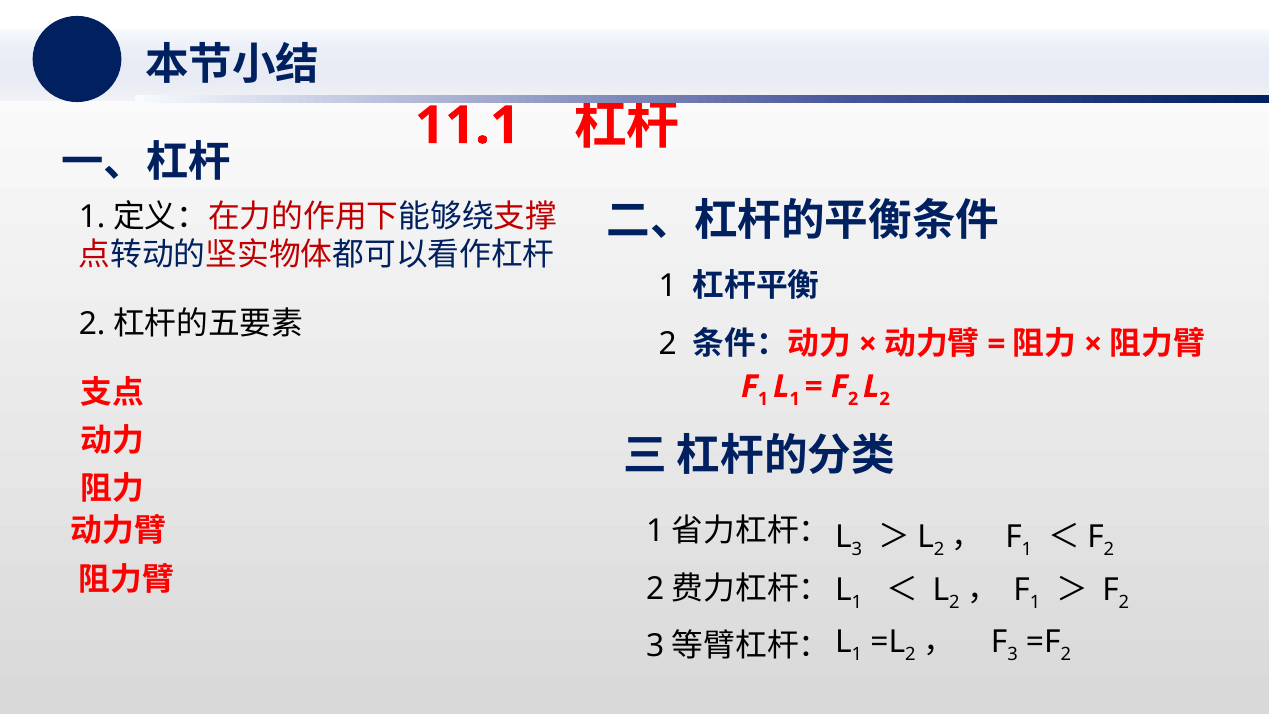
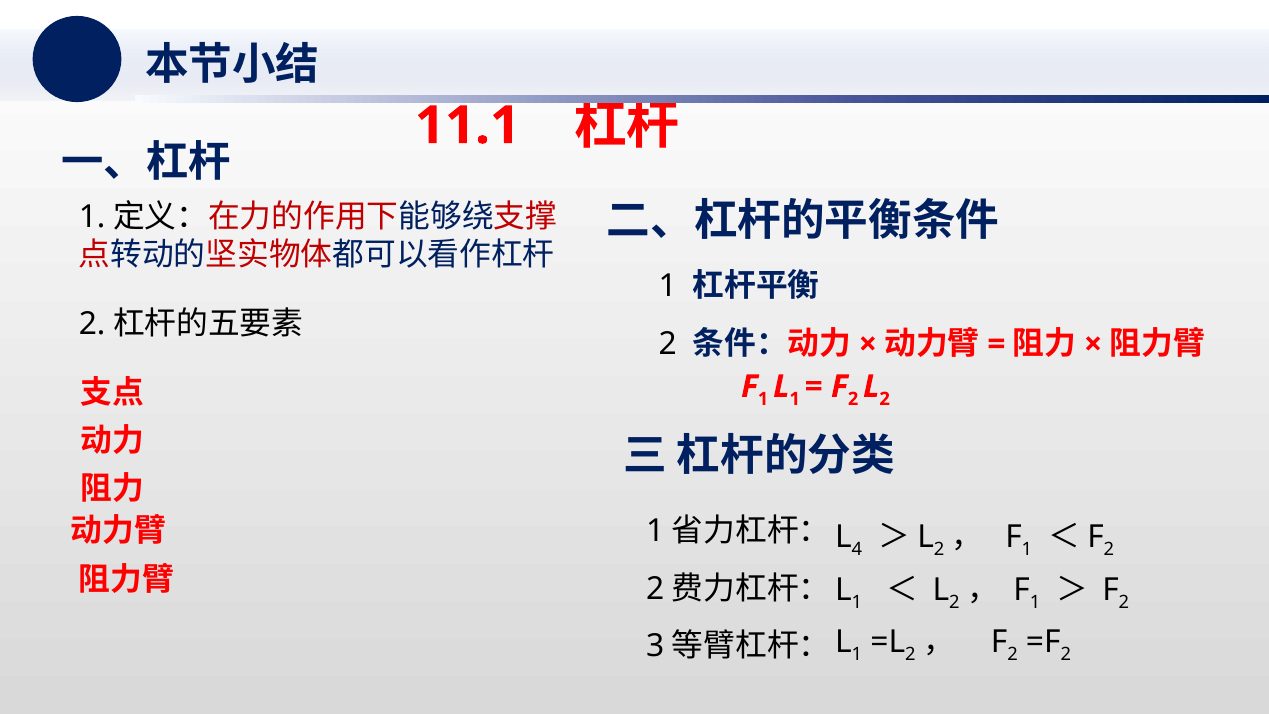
3: 3 -> 4 (857, 549)
3: 3 -> 2 (1013, 654)
